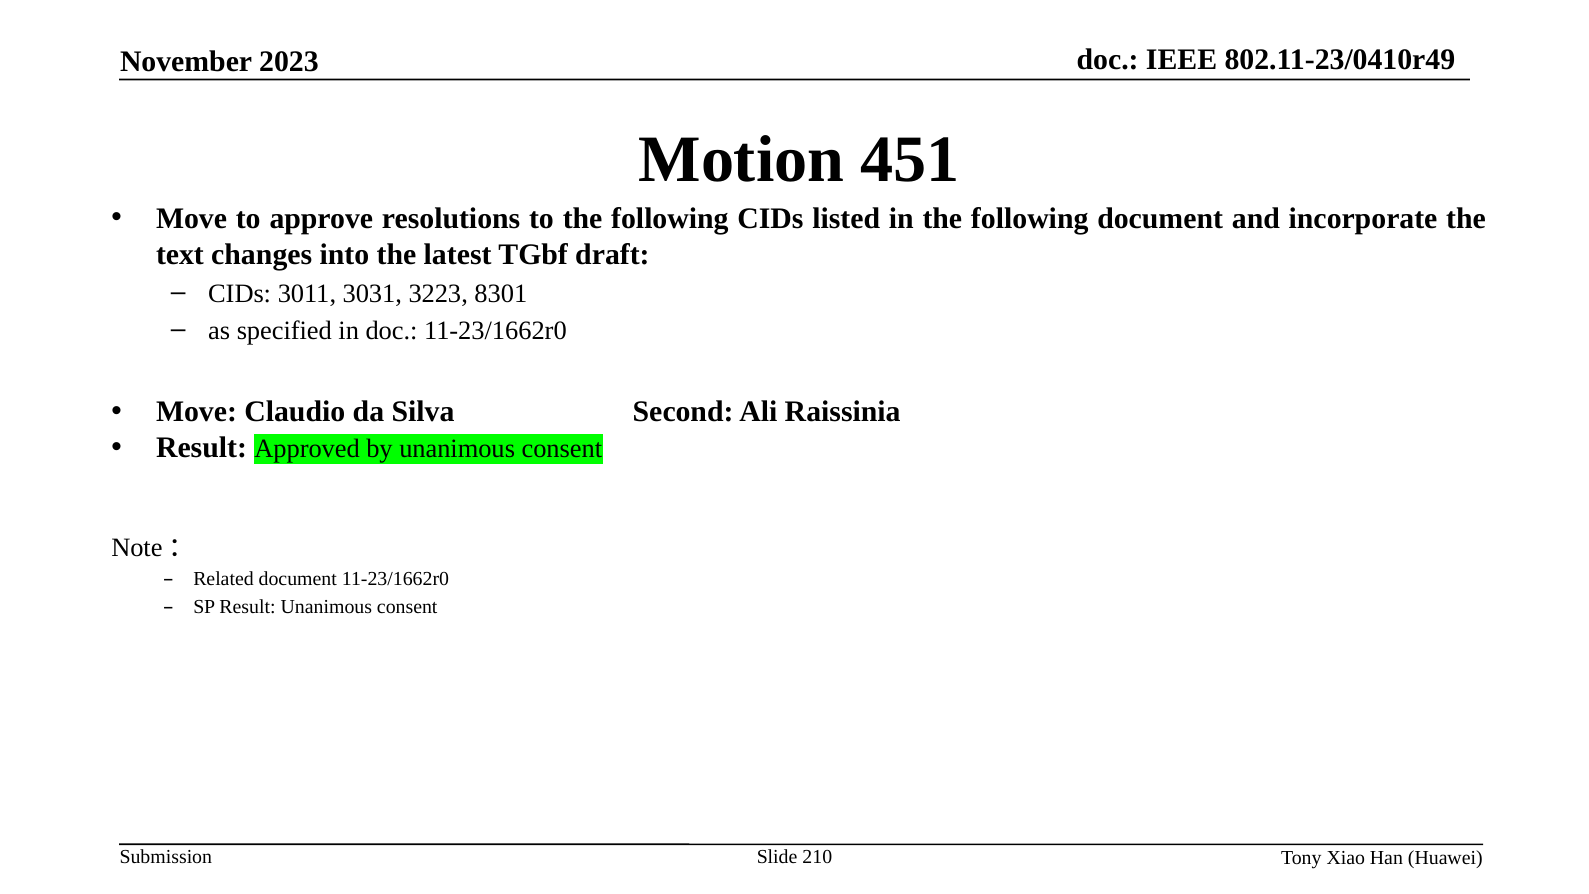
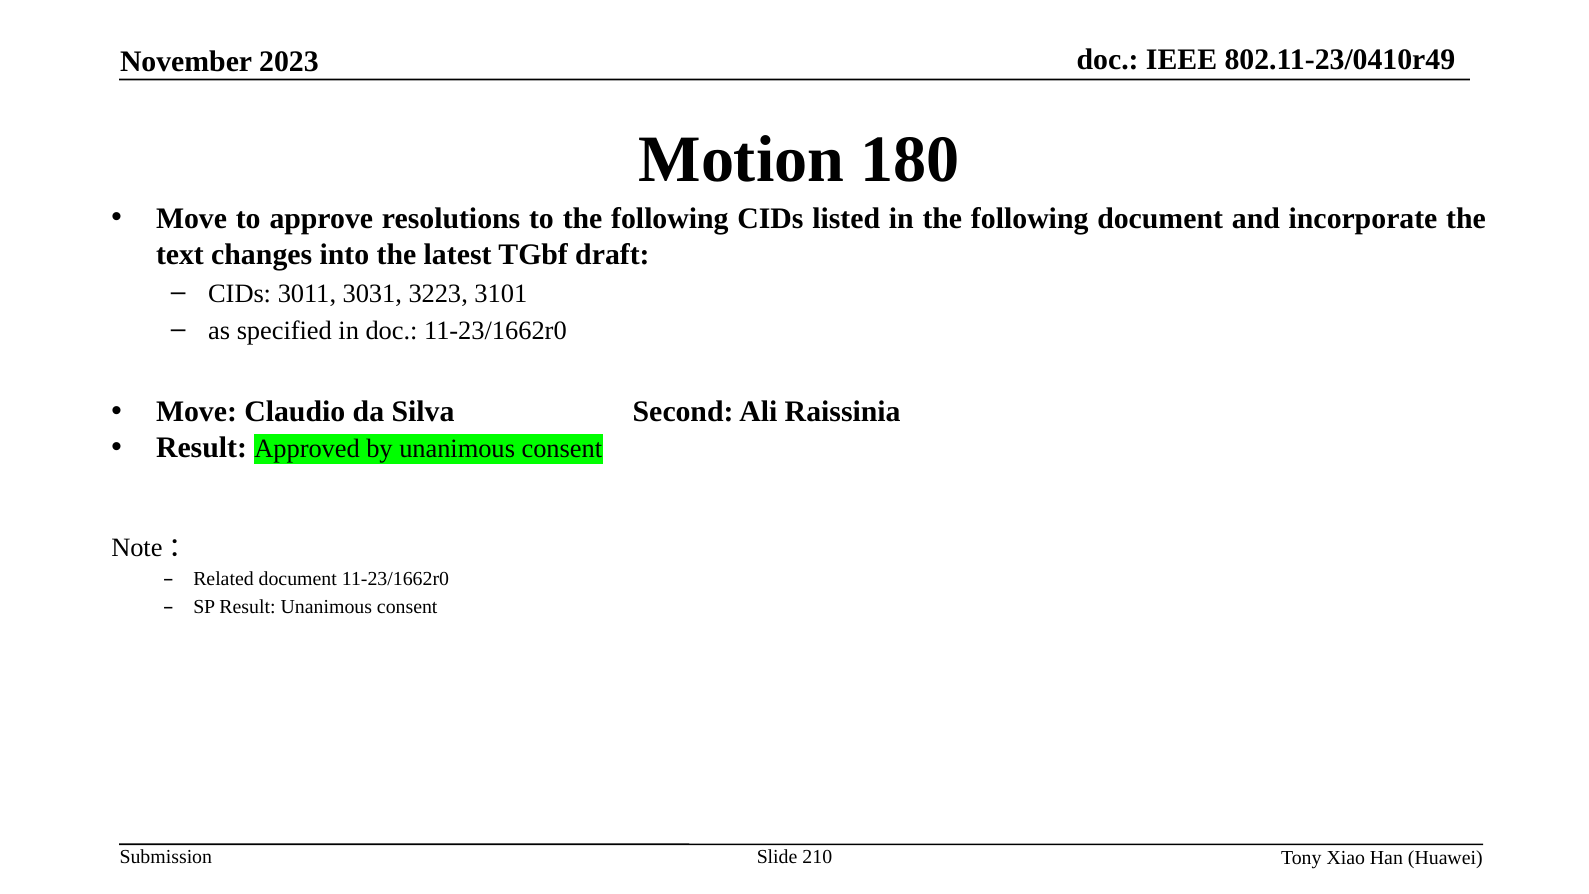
451: 451 -> 180 (910, 160)
8301: 8301 -> 3101 (501, 293)
